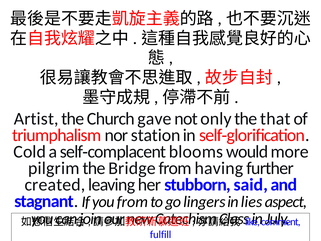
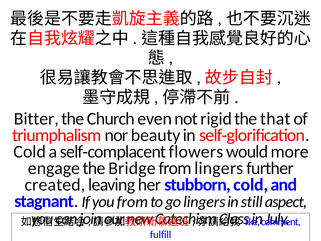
Artist: Artist -> Bitter (36, 119)
gave: gave -> even (155, 119)
only: only -> rigid (216, 119)
station: station -> beauty (156, 135)
blooms: blooms -> flowers (196, 152)
pilgrim: pilgrim -> engage (54, 168)
from having: having -> lingers (219, 168)
stubborn said: said -> cold (251, 185)
lies: lies -> still (252, 202)
